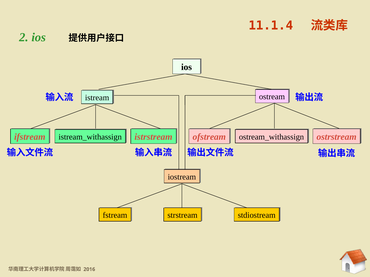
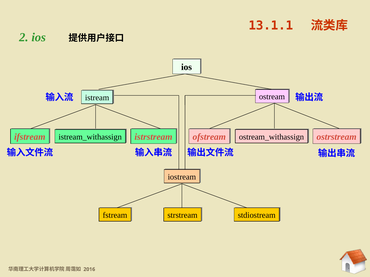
11.1.4: 11.1.4 -> 13.1.1 (271, 25)
